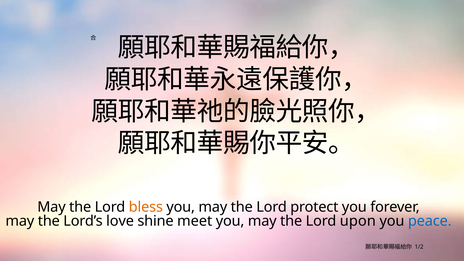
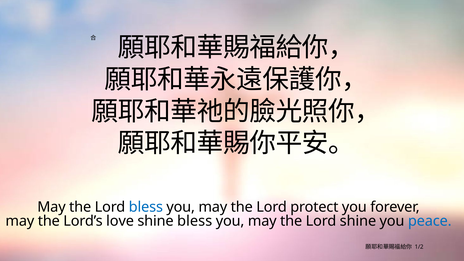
bless colour: orange -> blue (146, 207)
shine meet: meet -> bless (195, 221)
Lord upon: upon -> shine (358, 221)
